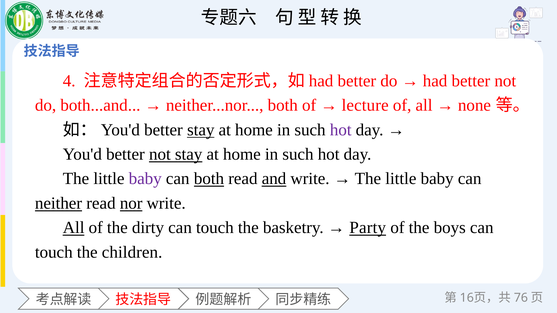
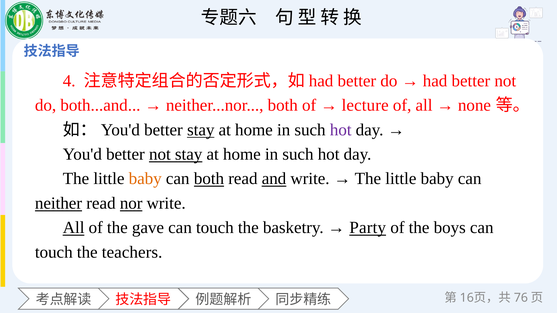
baby colour: purple -> orange (145, 179)
dirty: dirty -> gave (148, 228)
children: children -> teachers (132, 252)
